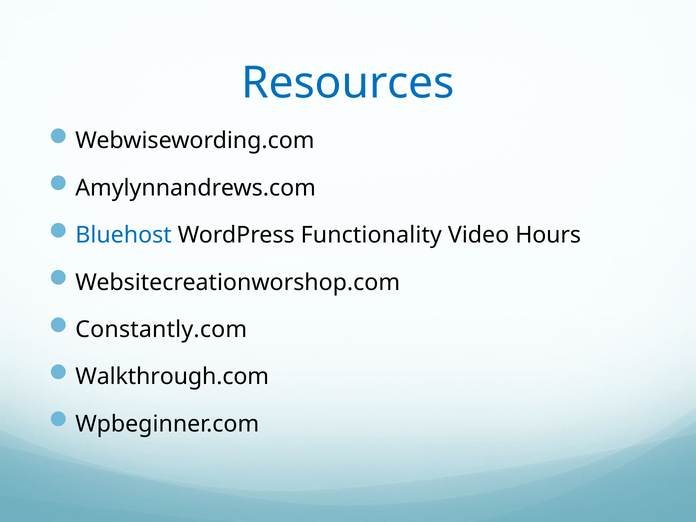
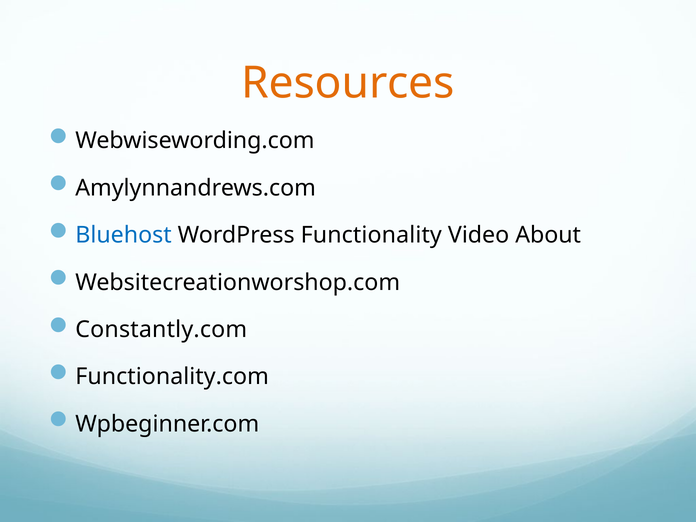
Resources colour: blue -> orange (348, 83)
Hours: Hours -> About (548, 235)
Walkthrough.com: Walkthrough.com -> Functionality.com (172, 377)
